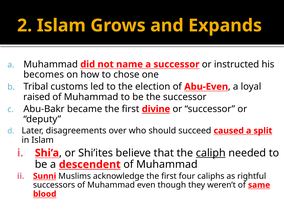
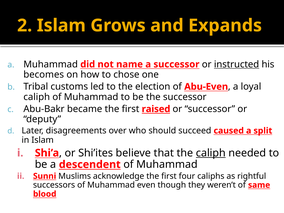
instructed underline: none -> present (237, 64)
raised: raised -> caliph (37, 97)
divine: divine -> raised (156, 109)
